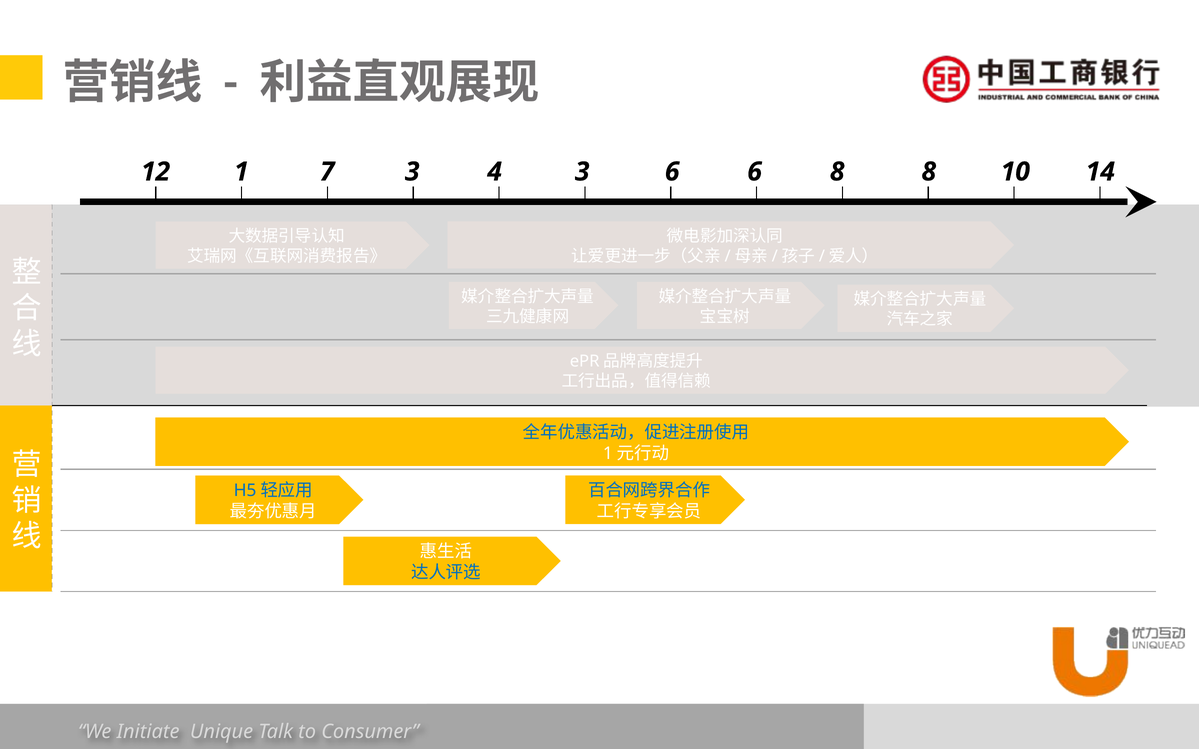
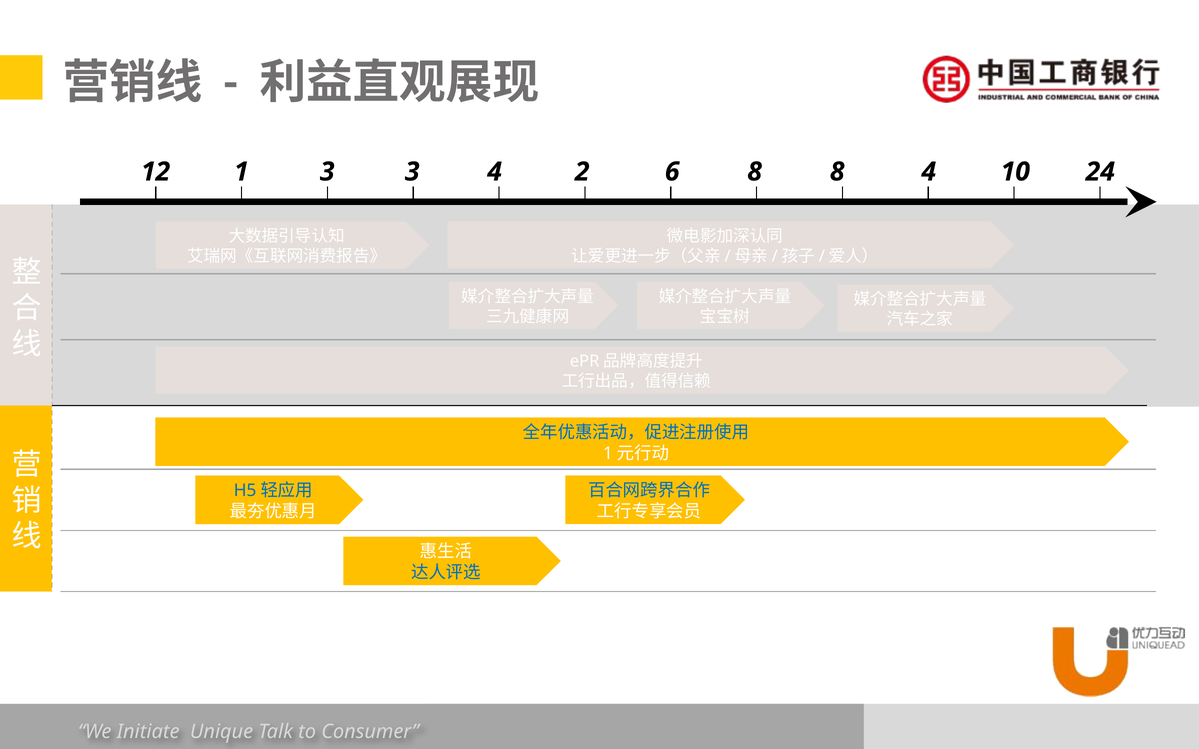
1 7: 7 -> 3 (327, 172)
4 3: 3 -> 2 (582, 172)
6 6: 6 -> 8 (755, 172)
8 8: 8 -> 4 (929, 172)
14: 14 -> 24 (1100, 172)
